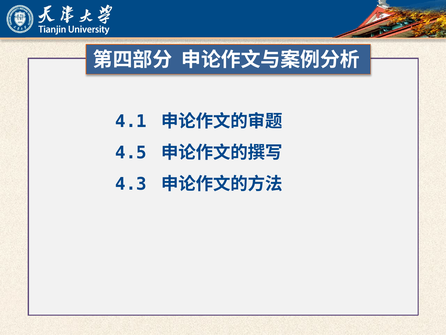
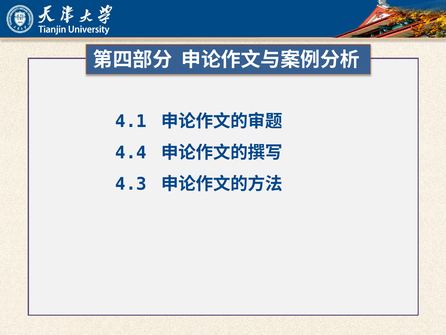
4.5: 4.5 -> 4.4 (131, 152)
